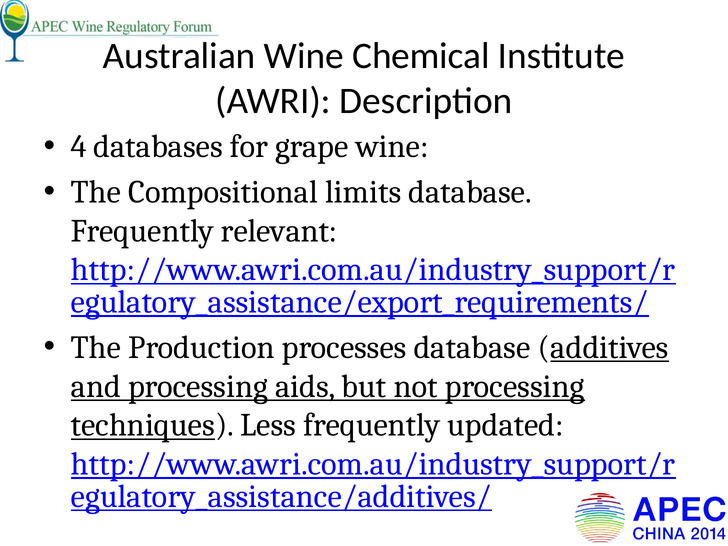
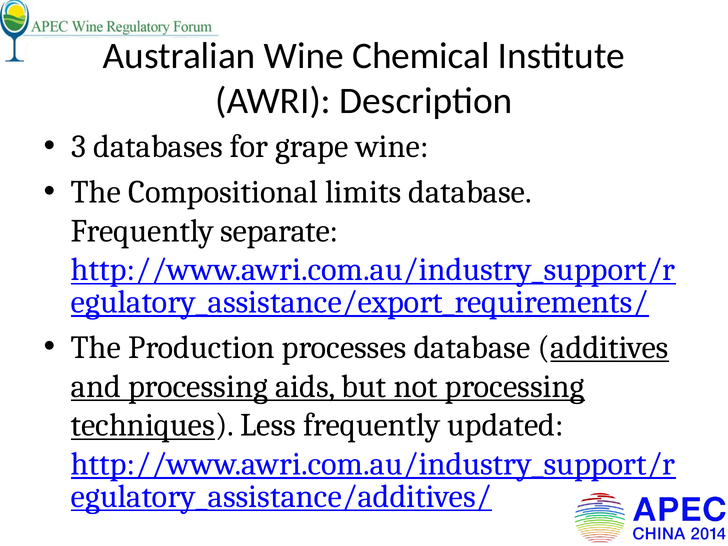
4: 4 -> 3 (78, 147)
relevant: relevant -> separate (279, 231)
